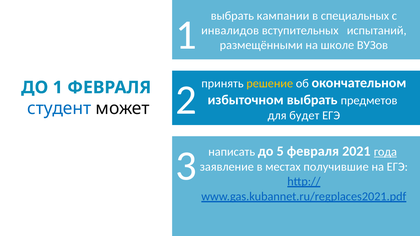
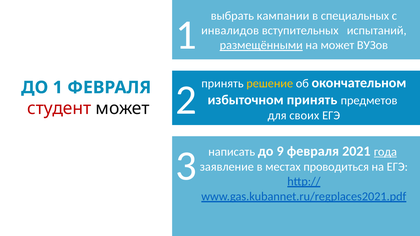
размещёнными underline: none -> present (261, 45)
на школе: школе -> может (337, 45)
избыточном выбрать: выбрать -> принять (312, 100)
студент colour: blue -> red (59, 109)
будет: будет -> своих (304, 116)
5: 5 -> 9 (280, 151)
получившие: получившие -> проводиться (336, 167)
